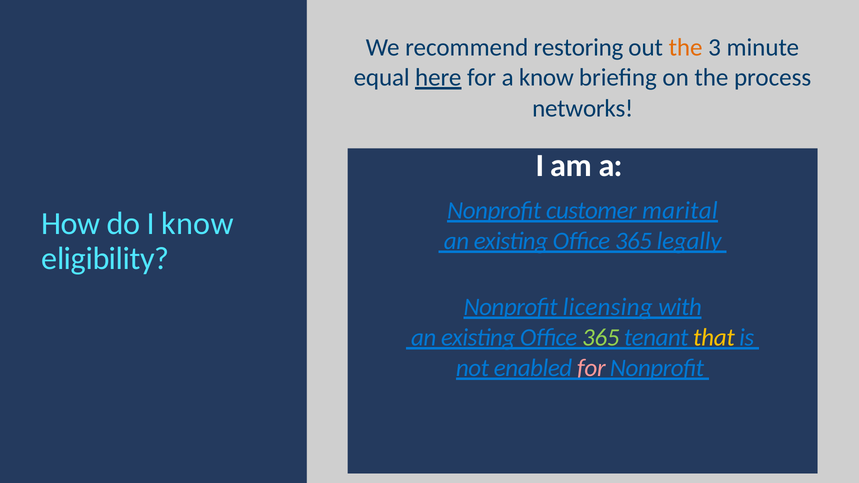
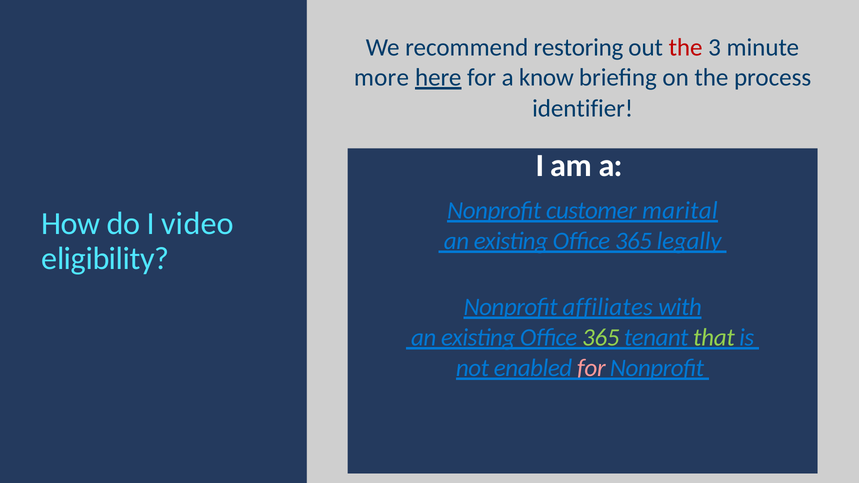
the colour: orange -> red (686, 48)
equal: equal -> more (381, 78)
networks: networks -> identifier (583, 108)
I know: know -> video (197, 224)
licensing: licensing -> affiliates (608, 307)
that colour: yellow -> light green (714, 338)
